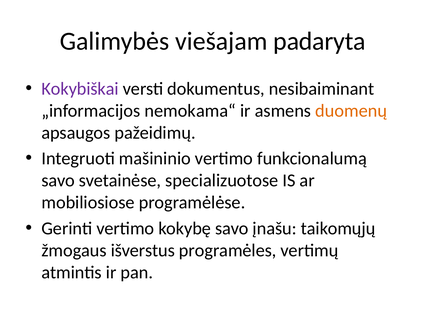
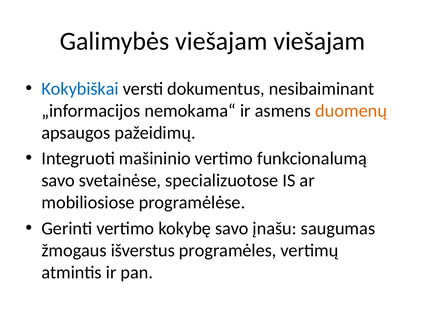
viešajam padaryta: padaryta -> viešajam (319, 41)
Kokybiškai colour: purple -> blue (80, 89)
taikomųjų: taikomųjų -> saugumas (338, 228)
